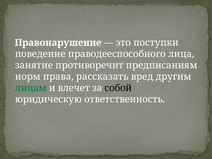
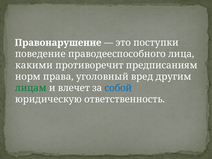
занятие: занятие -> какими (34, 65)
рассказать: рассказать -> уголовный (102, 77)
собой colour: black -> blue (118, 88)
